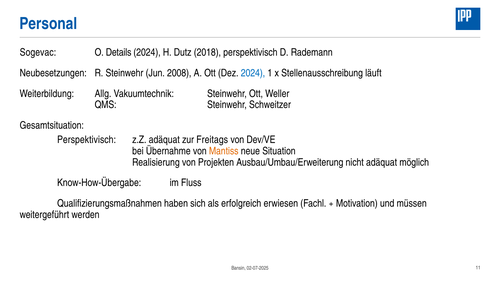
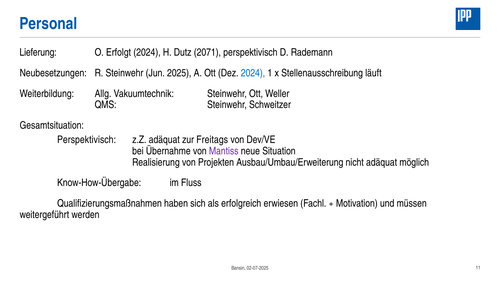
Sogevac: Sogevac -> Lieferung (38, 52)
Details: Details -> Erfolgt (119, 52)
2018: 2018 -> 2071 (207, 52)
2008: 2008 -> 2025 (179, 73)
Mantiss colour: orange -> purple (224, 151)
